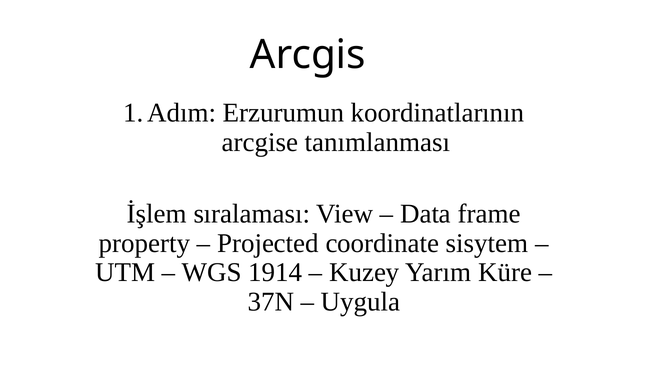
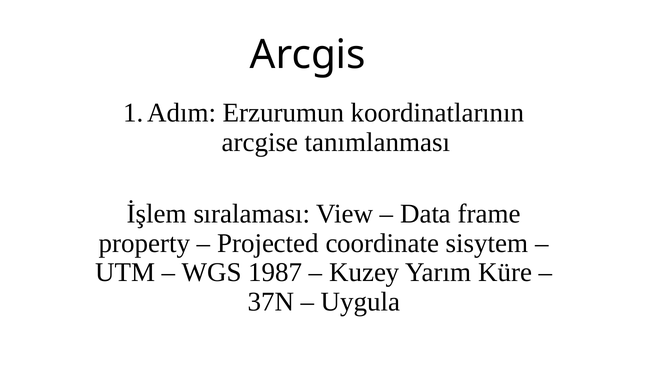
1914: 1914 -> 1987 (275, 272)
